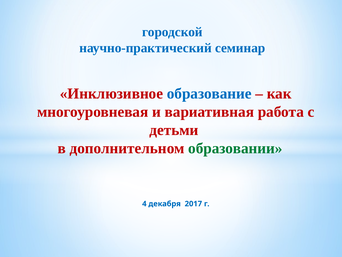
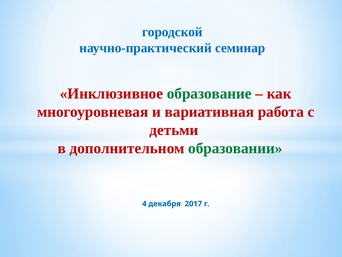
образование colour: blue -> green (209, 93)
